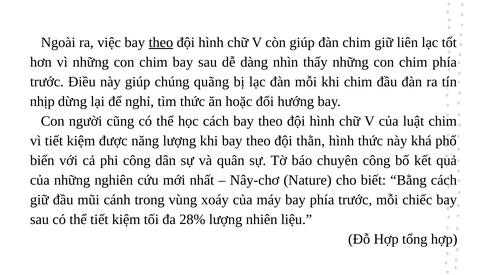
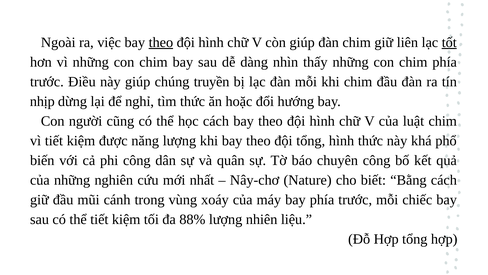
tốt underline: none -> present (449, 42)
quãng: quãng -> truyền (212, 81)
đội thằn: thằn -> tổng (311, 140)
28%: 28% -> 88% (192, 219)
